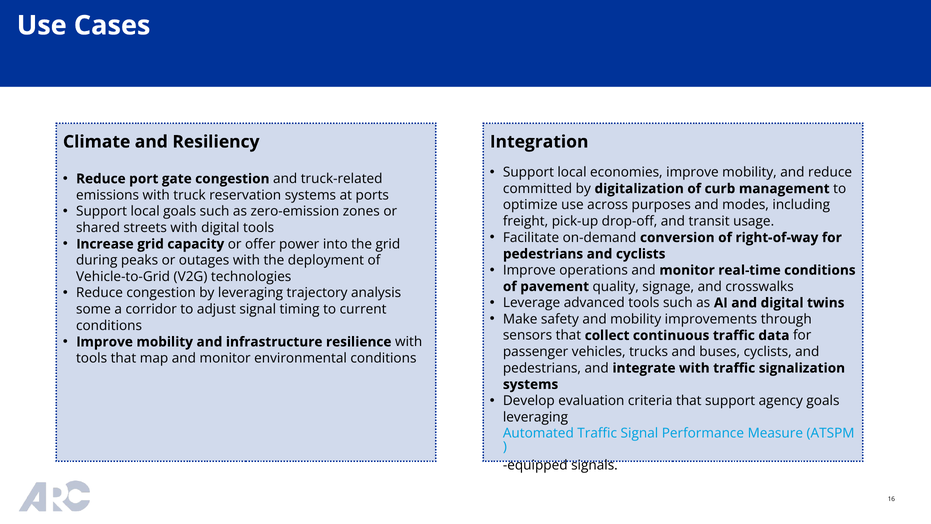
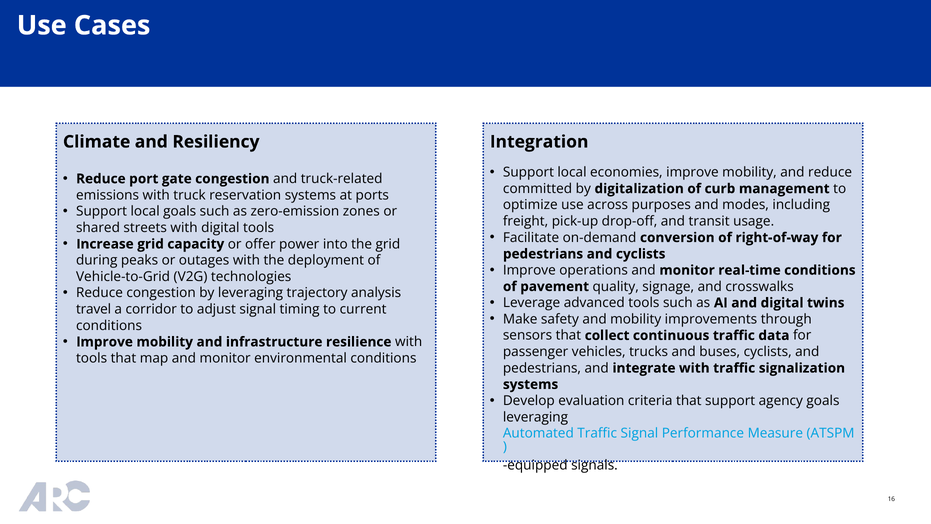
some: some -> travel (94, 309)
